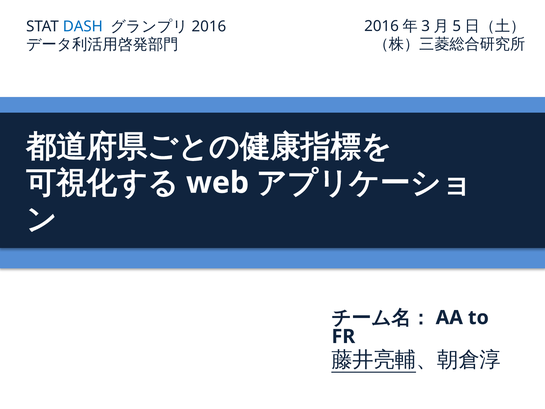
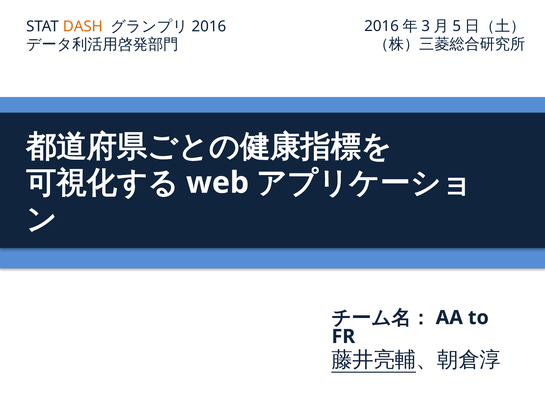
DASH colour: blue -> orange (83, 26)
